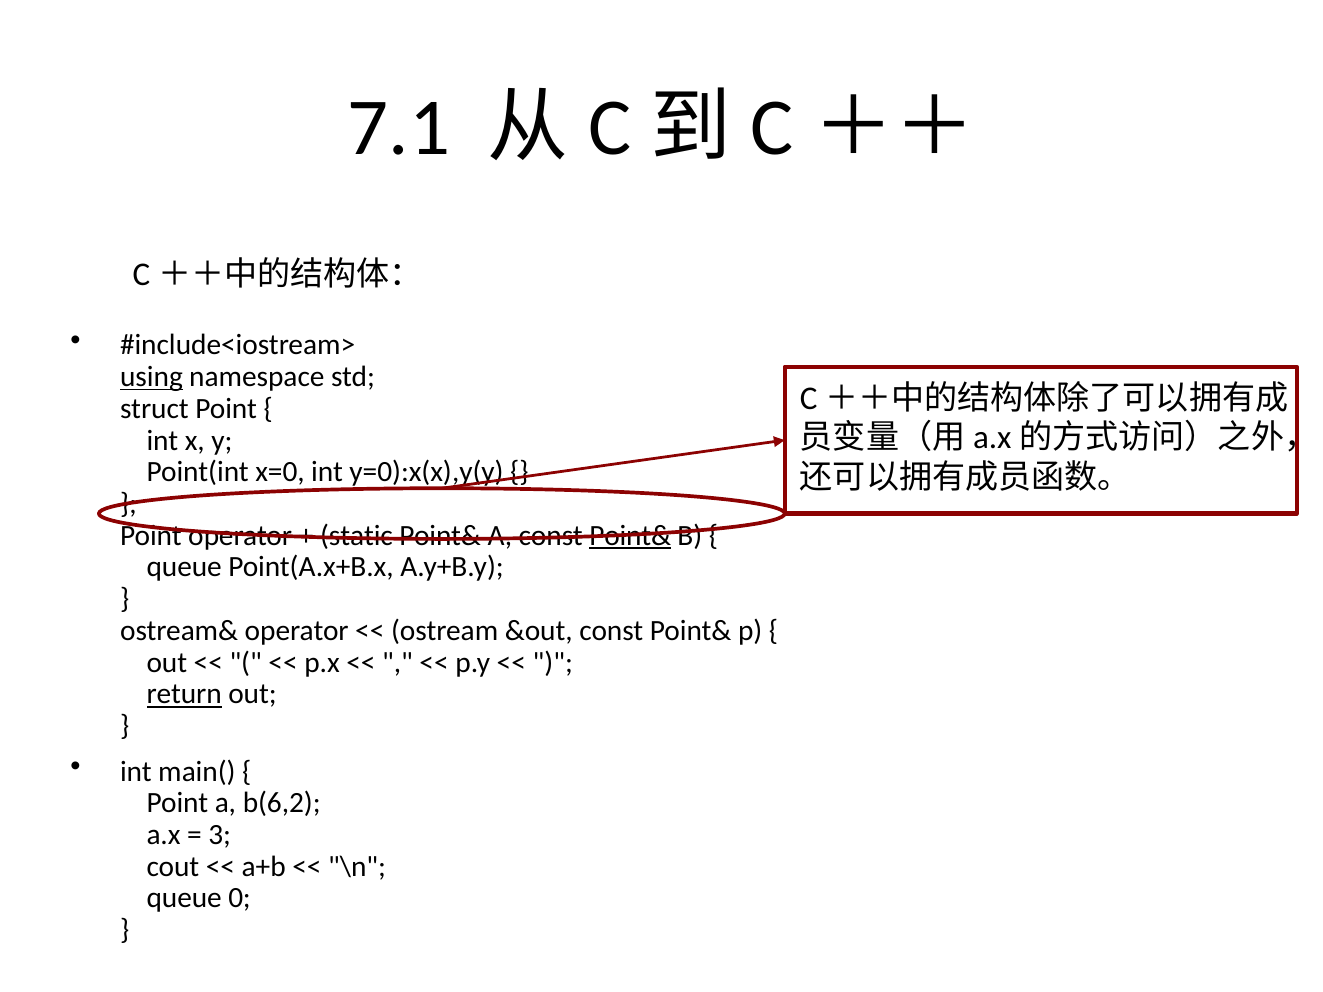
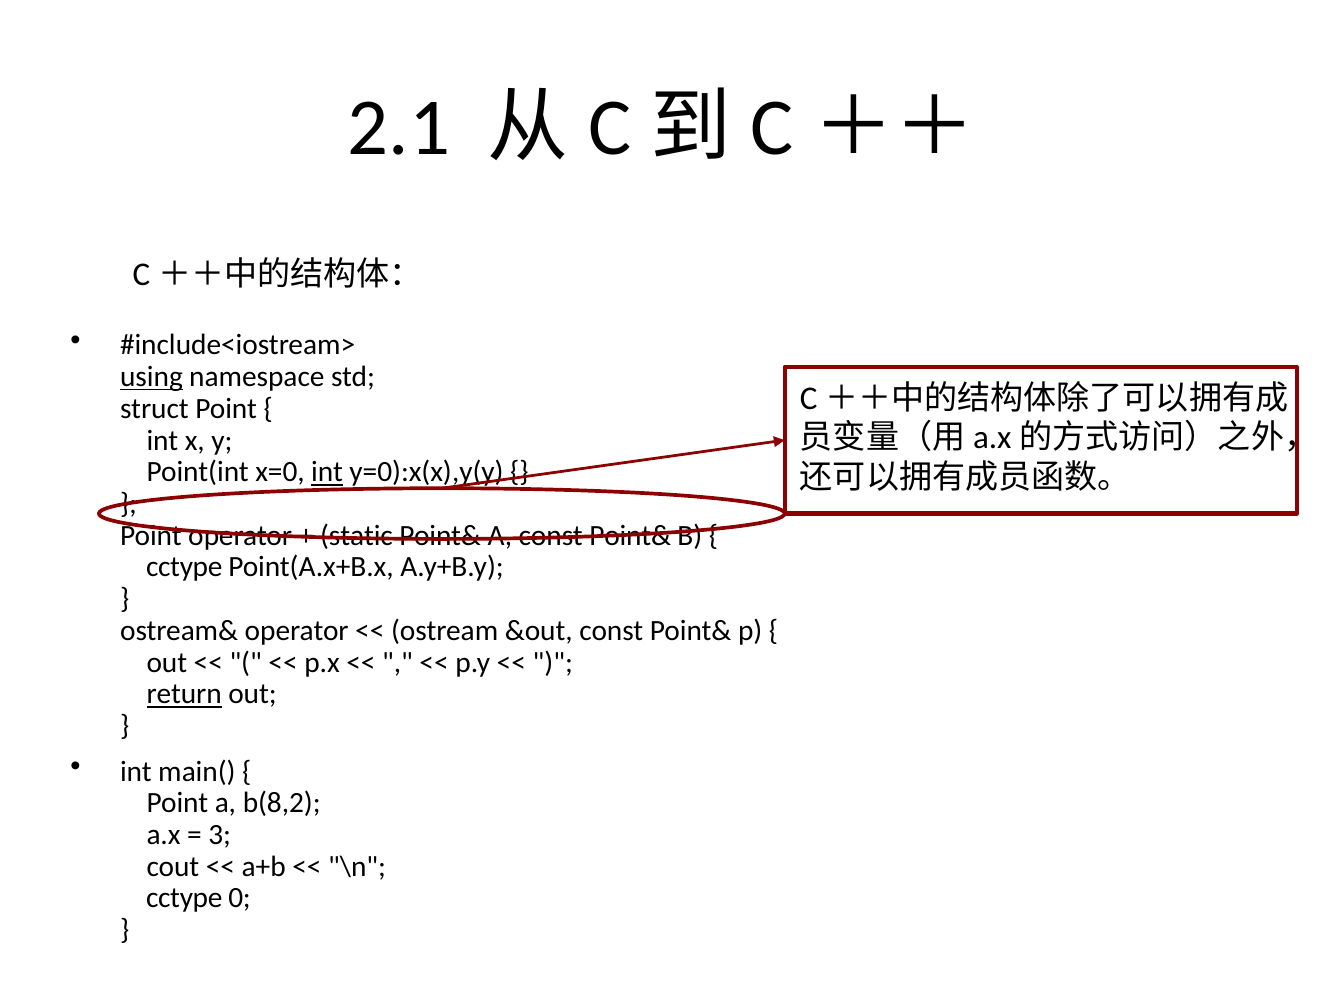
7.1: 7.1 -> 2.1 (399, 128)
int underline: none -> present (327, 472)
Point& underline: present -> none (630, 536)
queue: queue -> cctype (184, 567)
b(6,2: b(6,2 -> b(8,2 (282, 803)
queue: queue -> cctype (184, 898)
